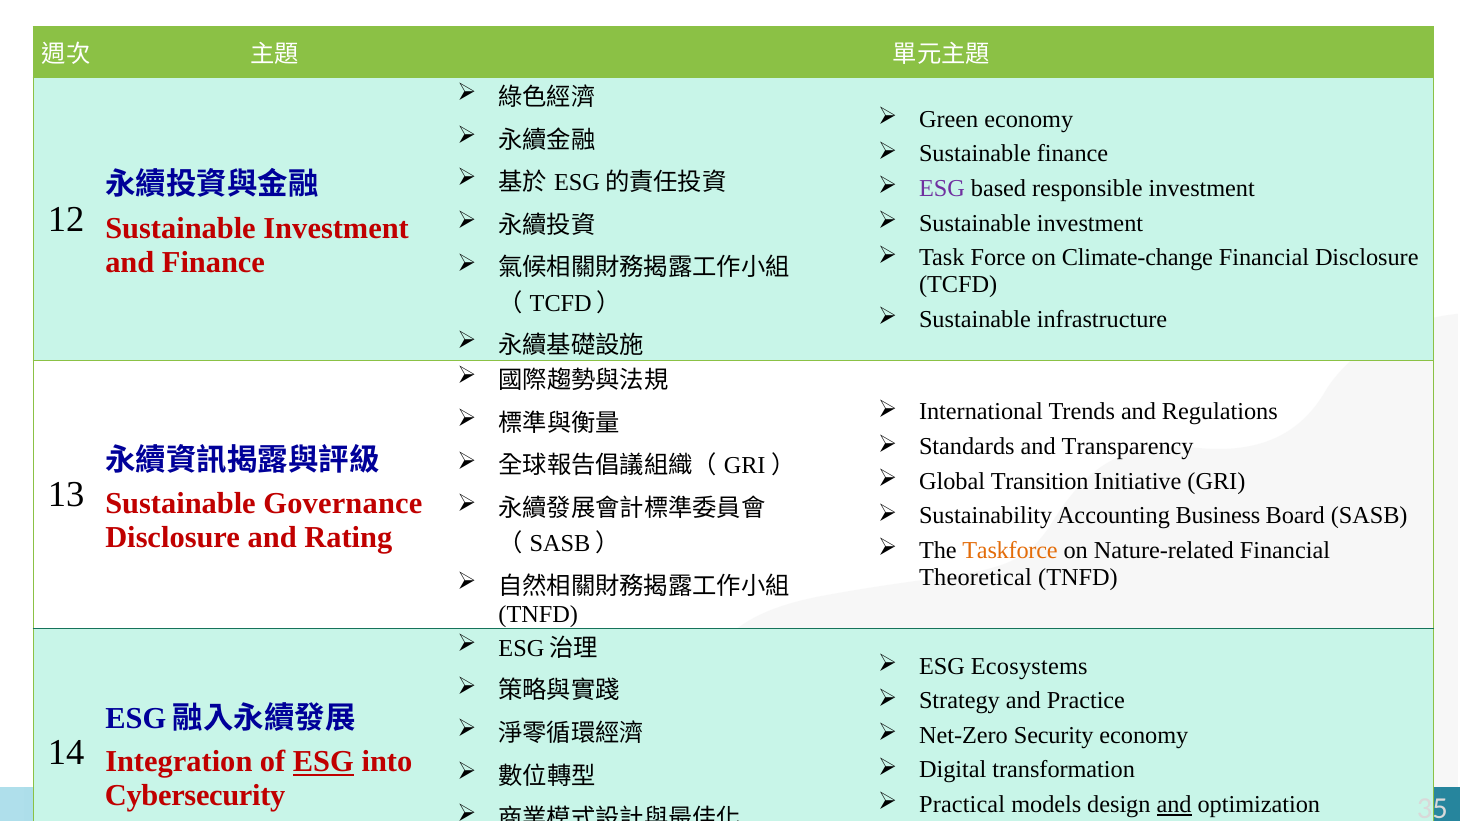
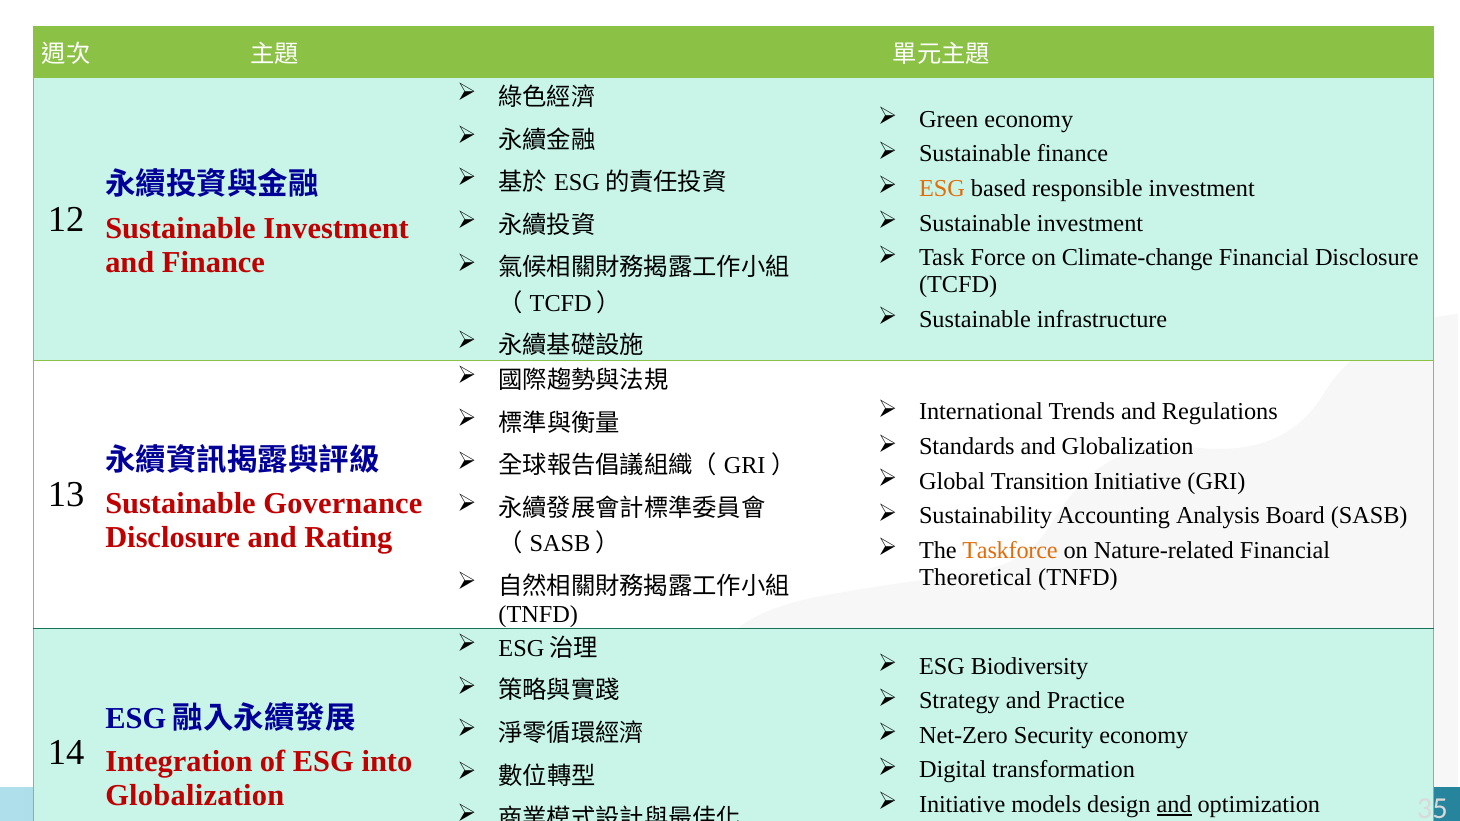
ESG colour: purple -> orange (942, 188)
and Transparency: Transparency -> Globalization (1128, 447)
Business: Business -> Analysis (1218, 516)
Ecosystems: Ecosystems -> Biodiversity (1030, 666)
ESG underline: present -> none (323, 762)
Cybersecurity: Cybersecurity -> Globalization (195, 796)
Practical: Practical -> Initiative (962, 805)
